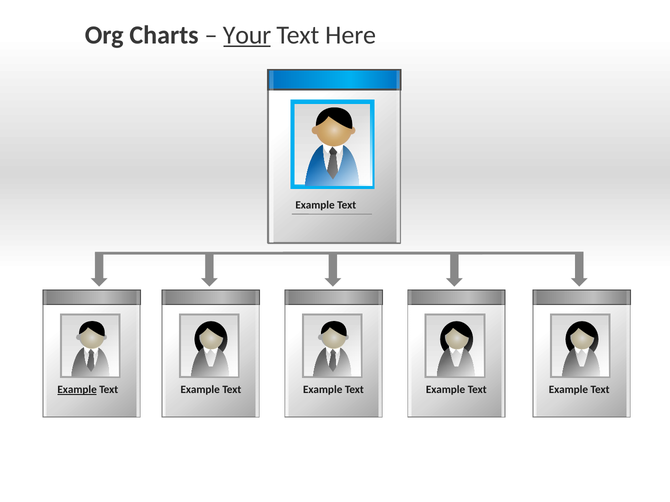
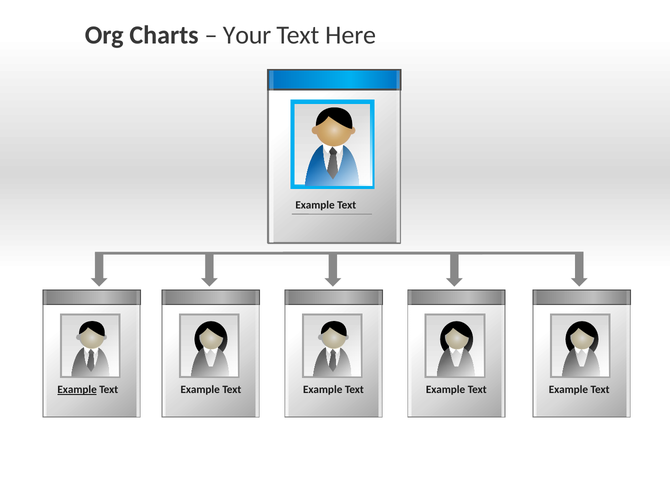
Your underline: present -> none (247, 35)
